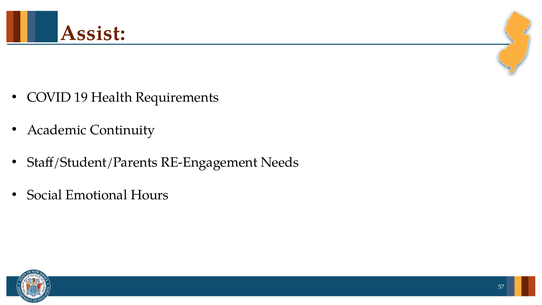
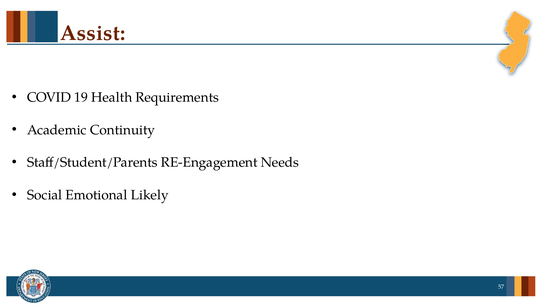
Hours: Hours -> Likely (150, 195)
